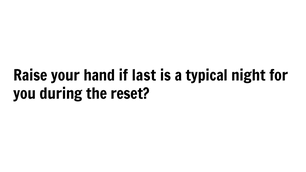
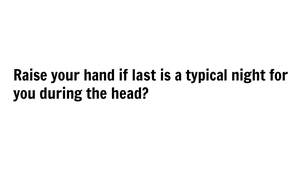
reset: reset -> head (130, 94)
